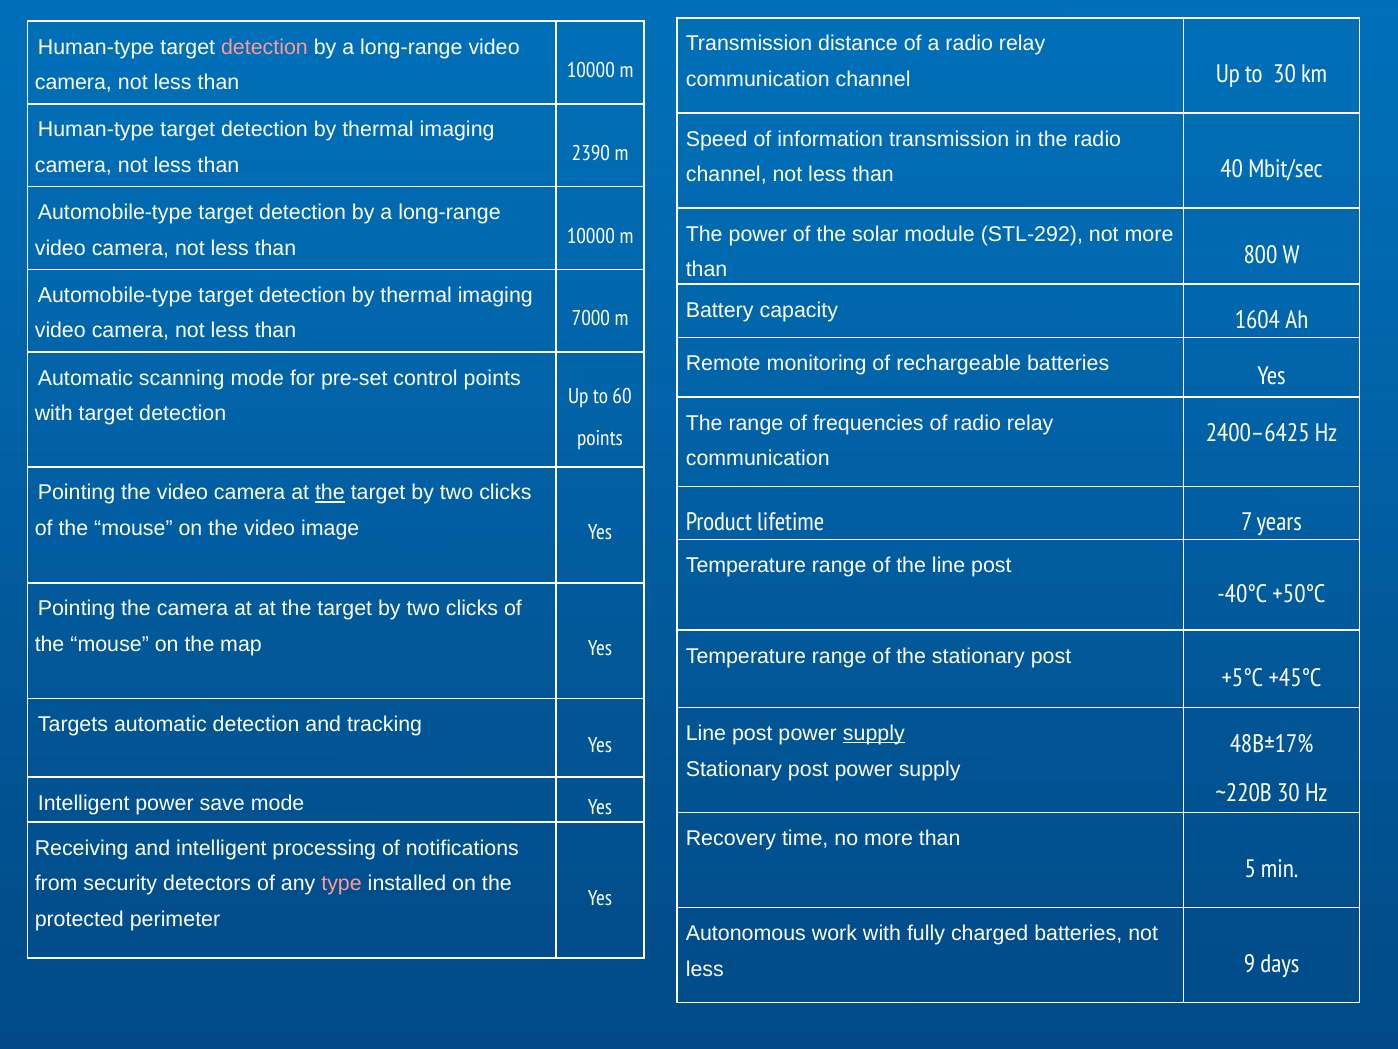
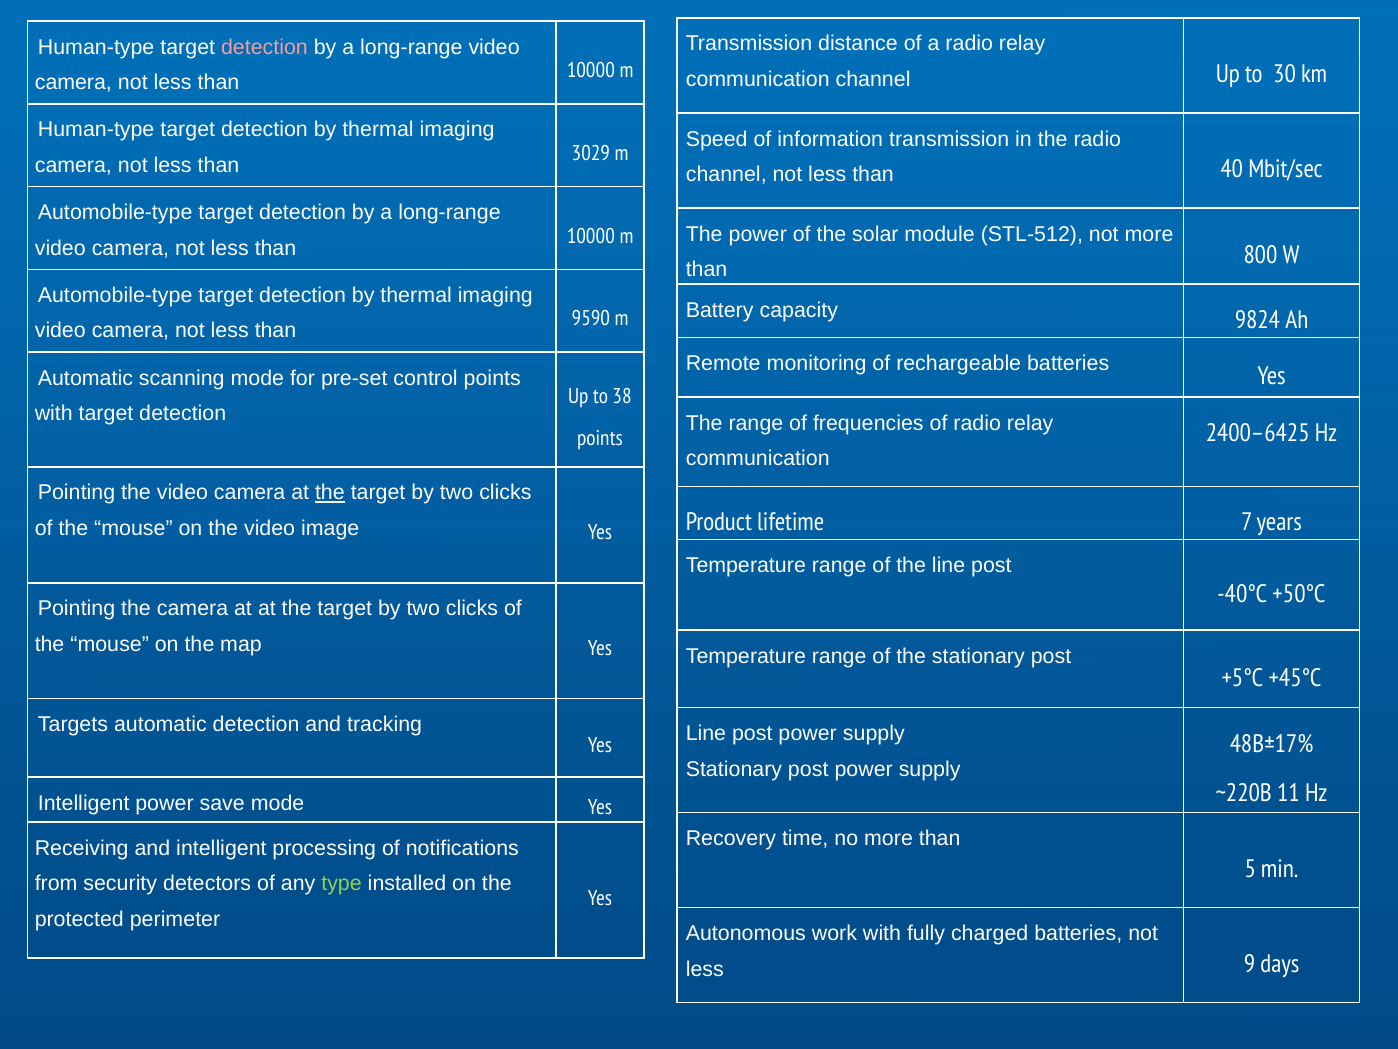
2390: 2390 -> 3029 (591, 153)
STL-292: STL-292 -> STL-512 (1032, 234)
1604: 1604 -> 9824 (1257, 320)
7000: 7000 -> 9590 (591, 319)
60: 60 -> 38 (622, 397)
supply underline: present -> none (874, 733)
~220В 30: 30 -> 11 (1288, 793)
type colour: pink -> light green (342, 883)
